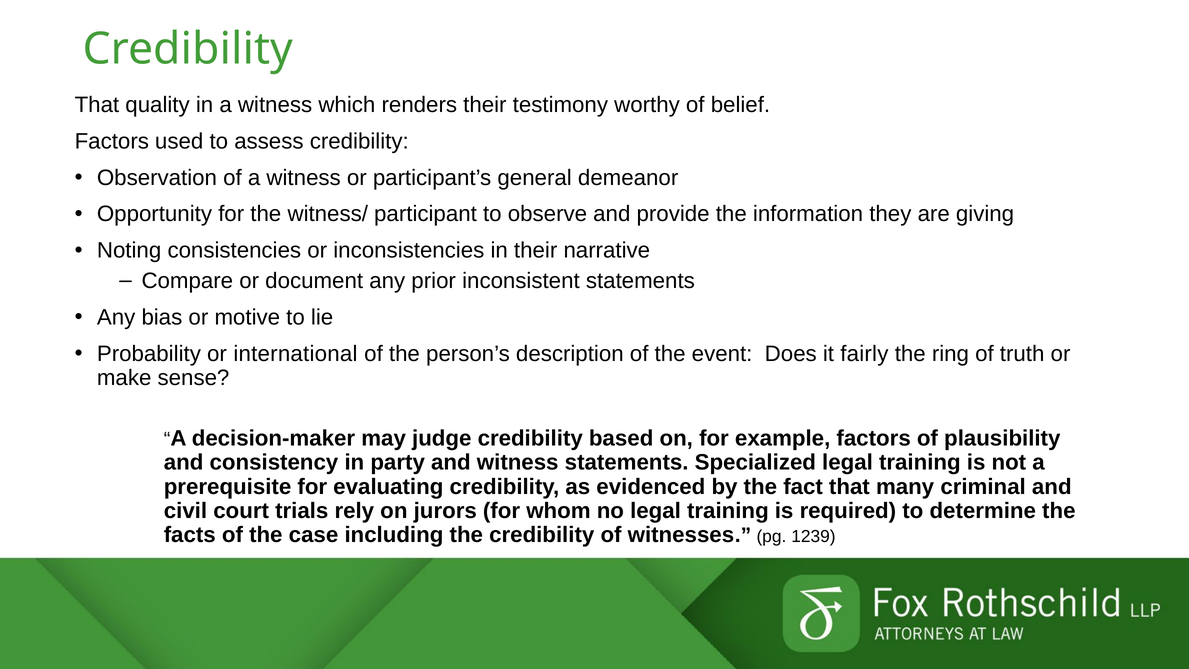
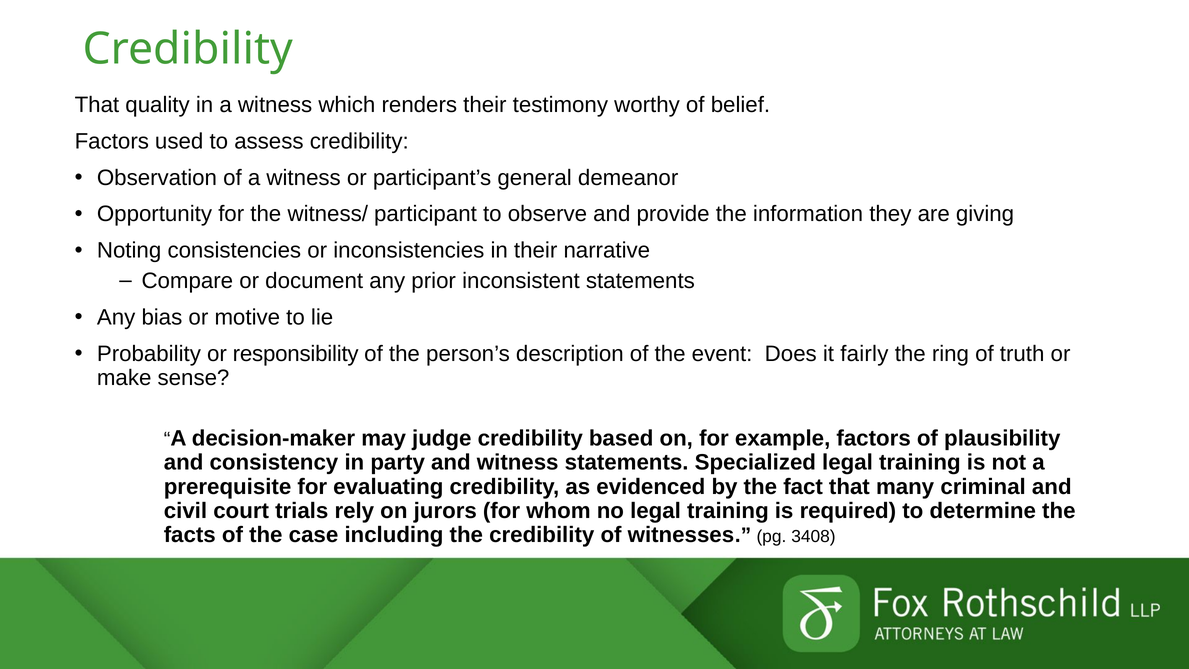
international: international -> responsibility (296, 354)
1239: 1239 -> 3408 (813, 536)
